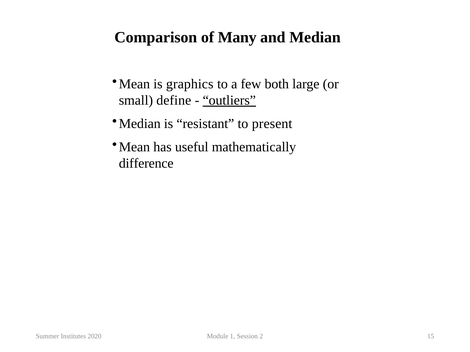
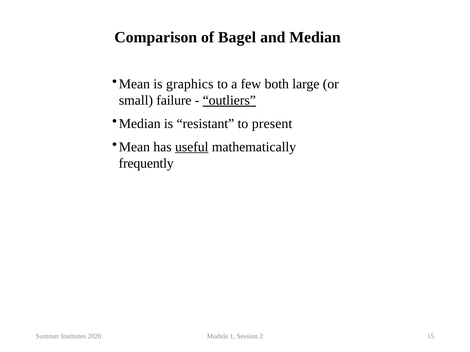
Many: Many -> Bagel (237, 37)
define: define -> failure (174, 100)
useful underline: none -> present (192, 147)
difference: difference -> frequently (146, 163)
